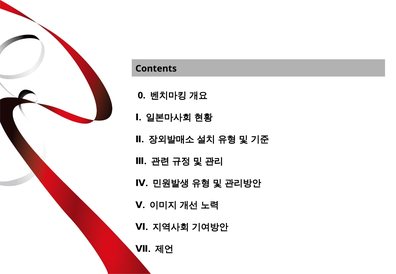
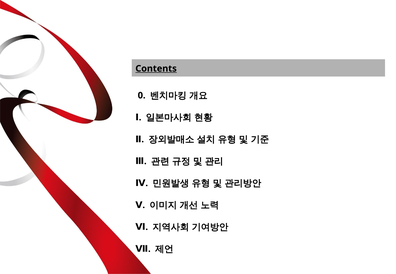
Contents underline: none -> present (156, 69)
